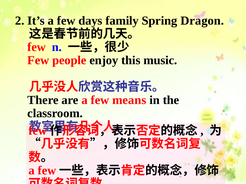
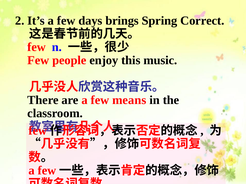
family: family -> brings (122, 21)
Dragon: Dragon -> Correct (202, 21)
